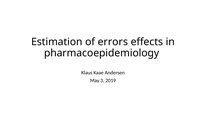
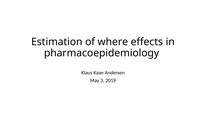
errors: errors -> where (113, 42)
